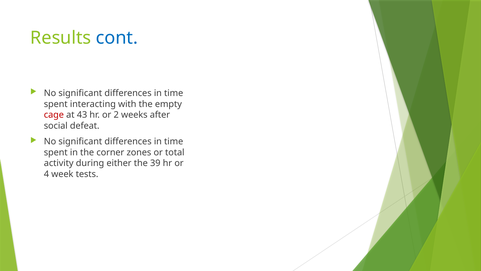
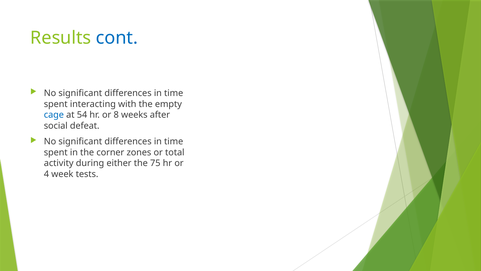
cage colour: red -> blue (54, 115)
43: 43 -> 54 (82, 115)
2: 2 -> 8 (116, 115)
39: 39 -> 75 (155, 163)
